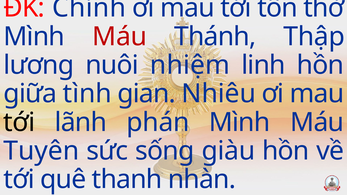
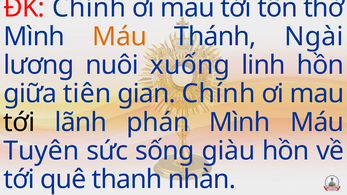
Máu colour: red -> orange (120, 37)
Thập: Thập -> Ngài (314, 37)
nhiệm: nhiệm -> xuống (190, 65)
tình: tình -> tiên (87, 94)
gian Nhiêu: Nhiêu -> Chính (219, 94)
